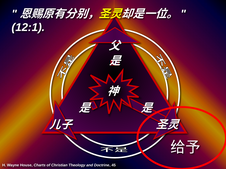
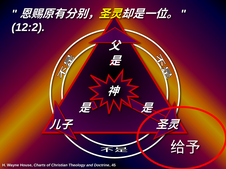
12:1: 12:1 -> 12:2 (28, 28)
